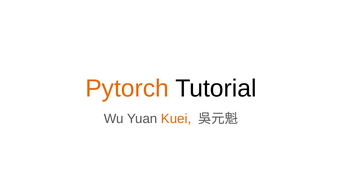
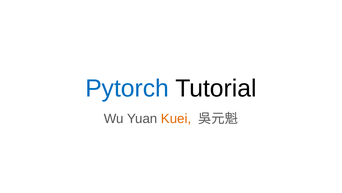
Pytorch colour: orange -> blue (127, 88)
